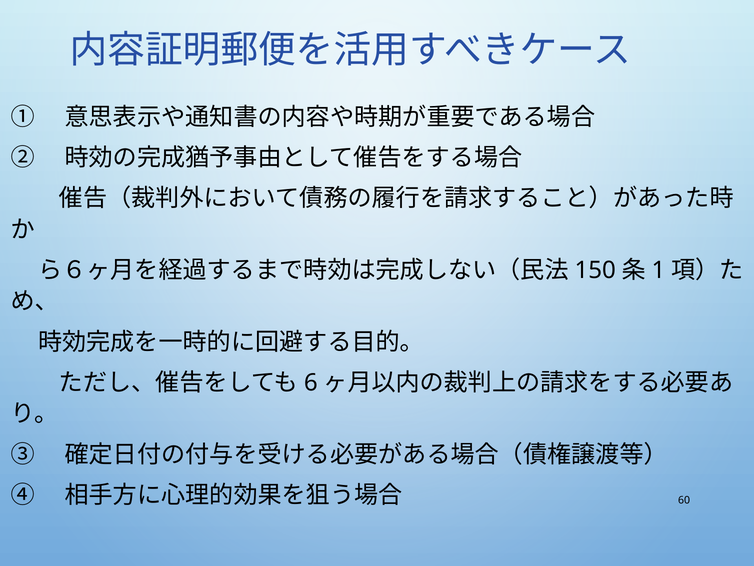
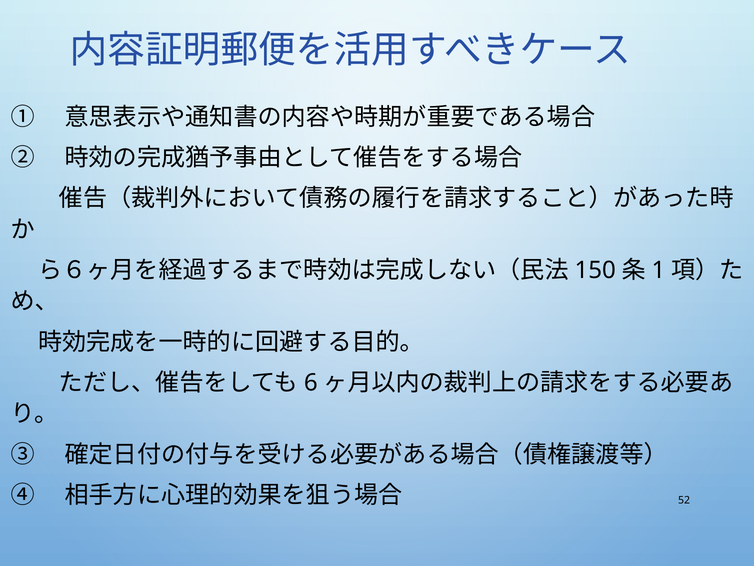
60: 60 -> 52 (684, 500)
